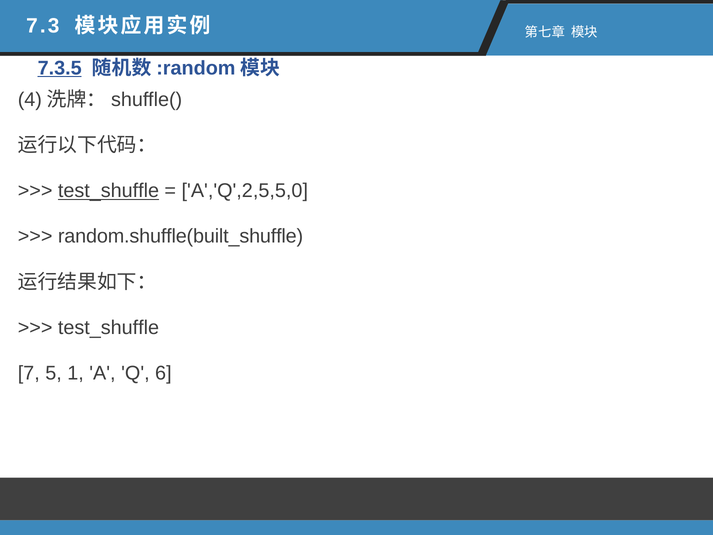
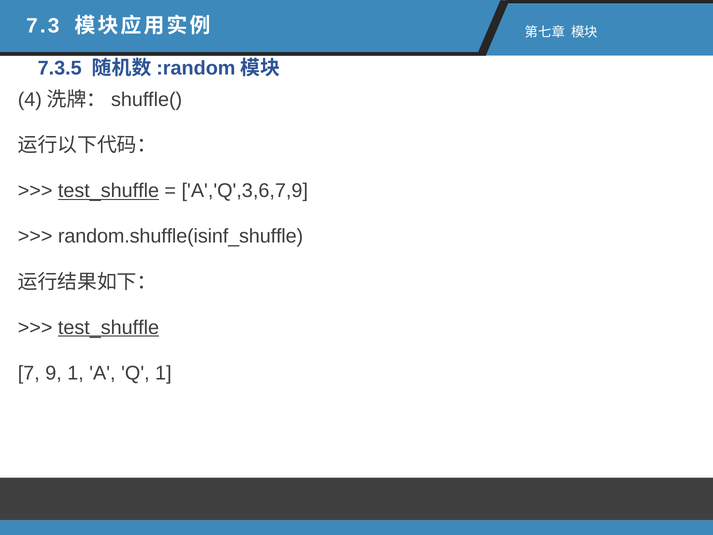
7.3.5 underline: present -> none (60, 68)
A','Q',2,5,5,0: A','Q',2,5,5,0 -> A','Q',3,6,7,9 (245, 191)
random.shuffle(built_shuffle: random.shuffle(built_shuffle -> random.shuffle(isinf_shuffle (181, 236)
test_shuffle underline: none -> present (108, 327)
5: 5 -> 9 (54, 373)
Q 6: 6 -> 1 (163, 373)
